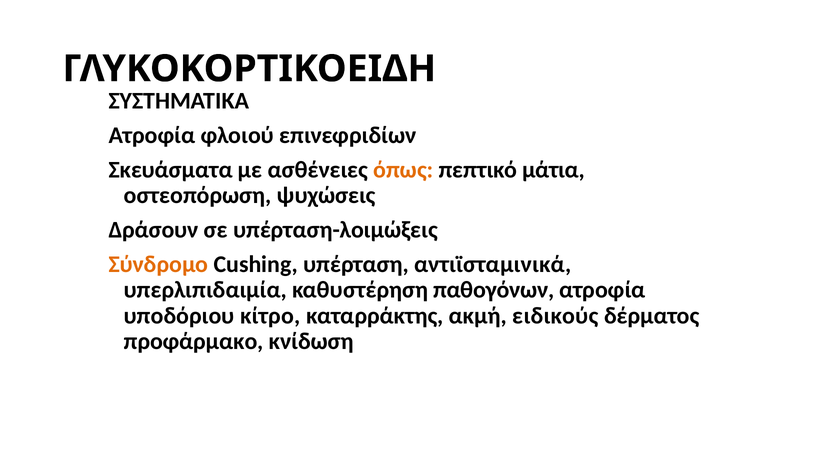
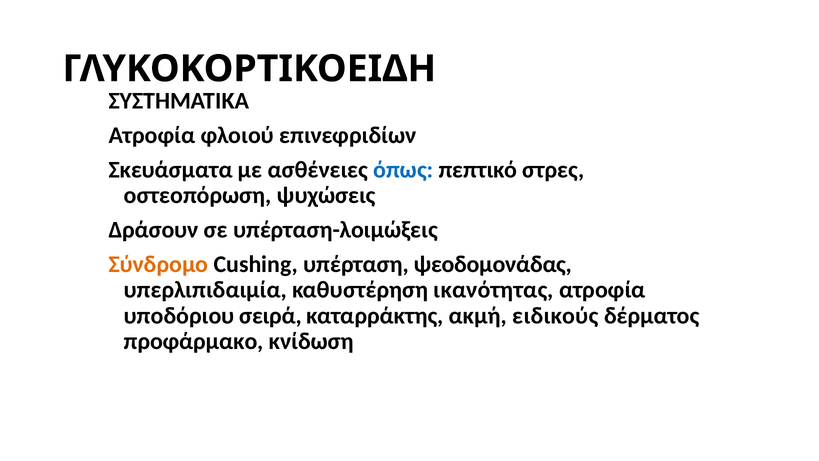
όπως colour: orange -> blue (403, 170)
μάτια: μάτια -> στρες (553, 170)
αντιϊσταμινικά: αντιϊσταμινικά -> ψεοδομονάδας (493, 264)
παθογόνων: παθογόνων -> ικανότητας (494, 290)
κίτρο: κίτρο -> σειρά (271, 315)
